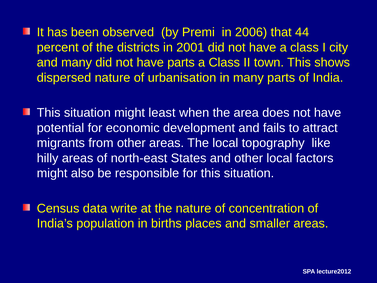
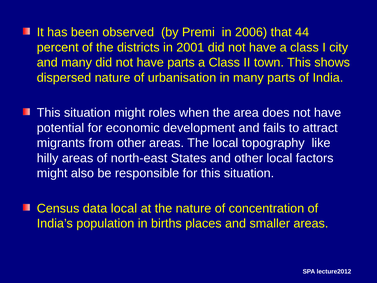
least: least -> roles (162, 113)
data write: write -> local (124, 208)
